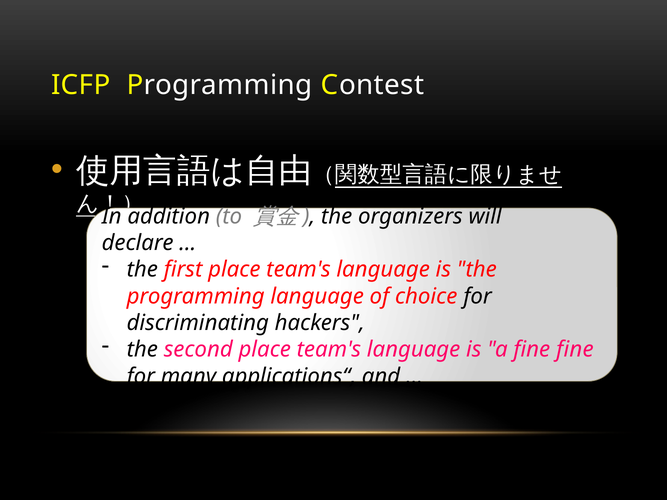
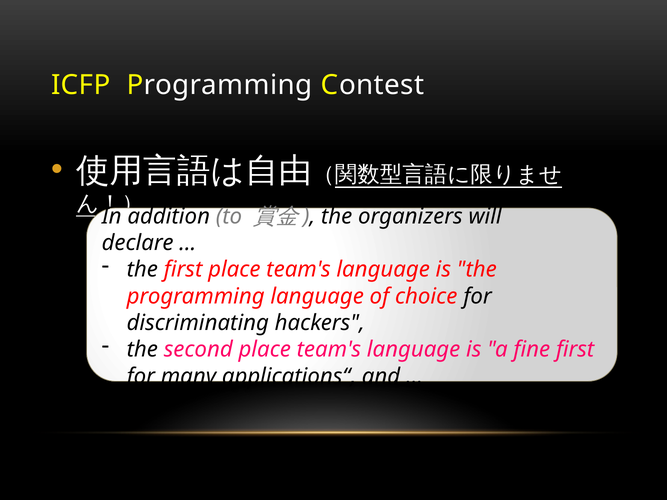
fine fine: fine -> first (575, 350)
